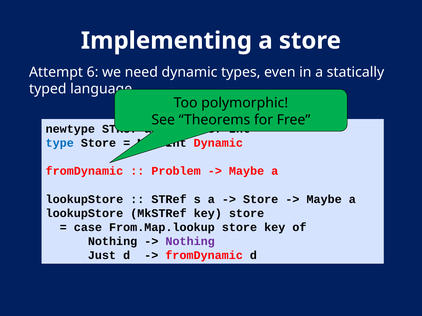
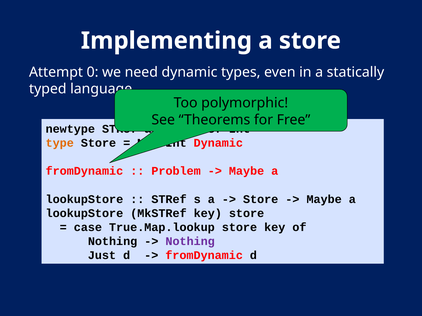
6: 6 -> 0 (93, 72)
type colour: blue -> orange (60, 143)
From.Map.lookup: From.Map.lookup -> True.Map.lookup (162, 228)
